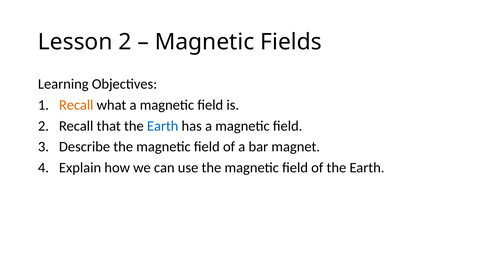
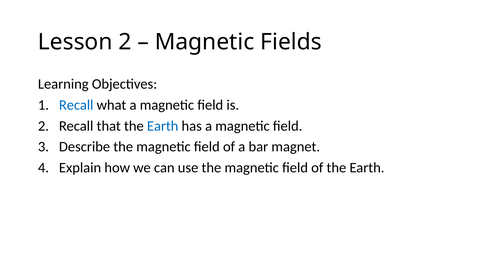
Recall colour: orange -> blue (76, 105)
